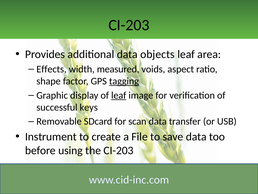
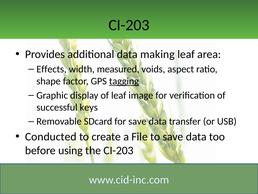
objects: objects -> making (157, 54)
leaf underline: present -> none (119, 95)
for scan: scan -> save (137, 121)
Instrument: Instrument -> Conducted (51, 136)
